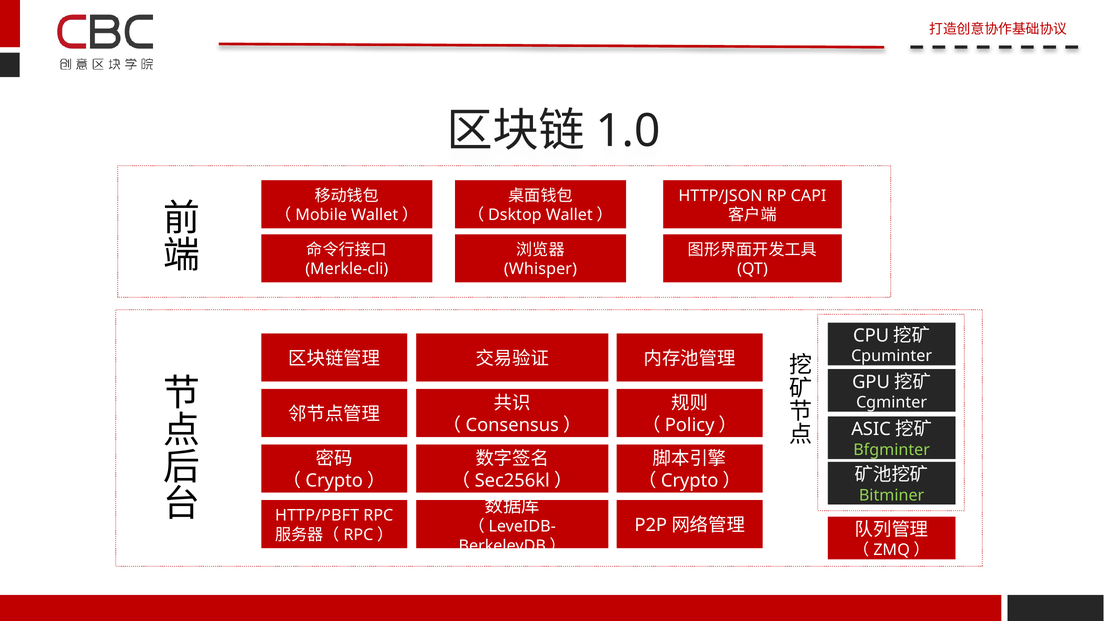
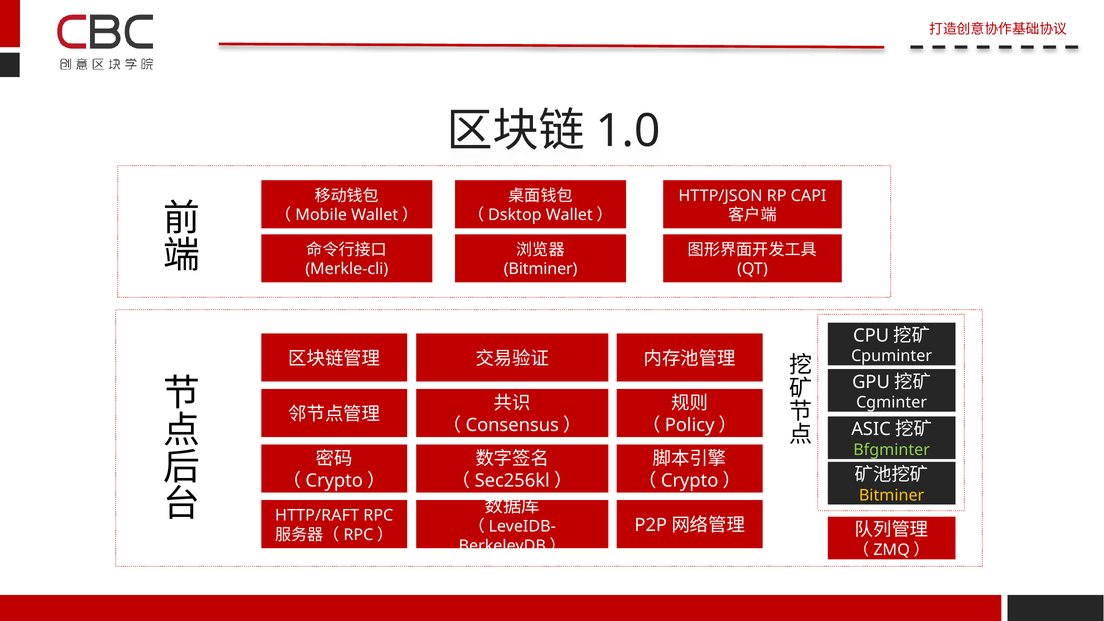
Whisper: Whisper -> Bitminer (541, 269)
Bitminer colour: light green -> yellow (892, 495)
HTTP/PBFT: HTTP/PBFT -> HTTP/RAFT (317, 516)
